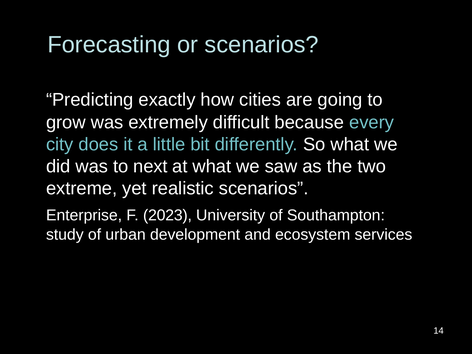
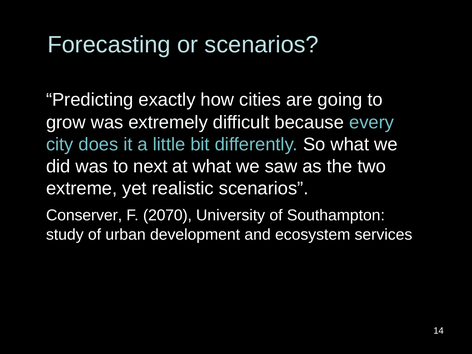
Enterprise: Enterprise -> Conserver (84, 215)
2023: 2023 -> 2070 (167, 215)
